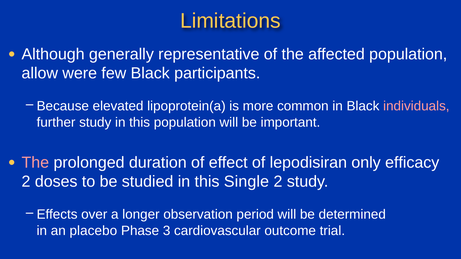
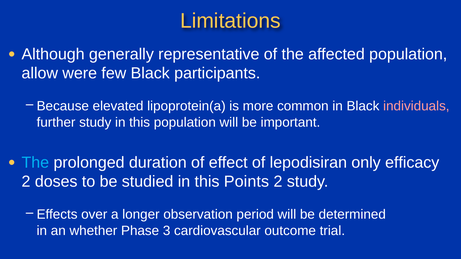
The colour: pink -> light blue (35, 163)
Single: Single -> Points (246, 182)
placebo: placebo -> whether (93, 231)
